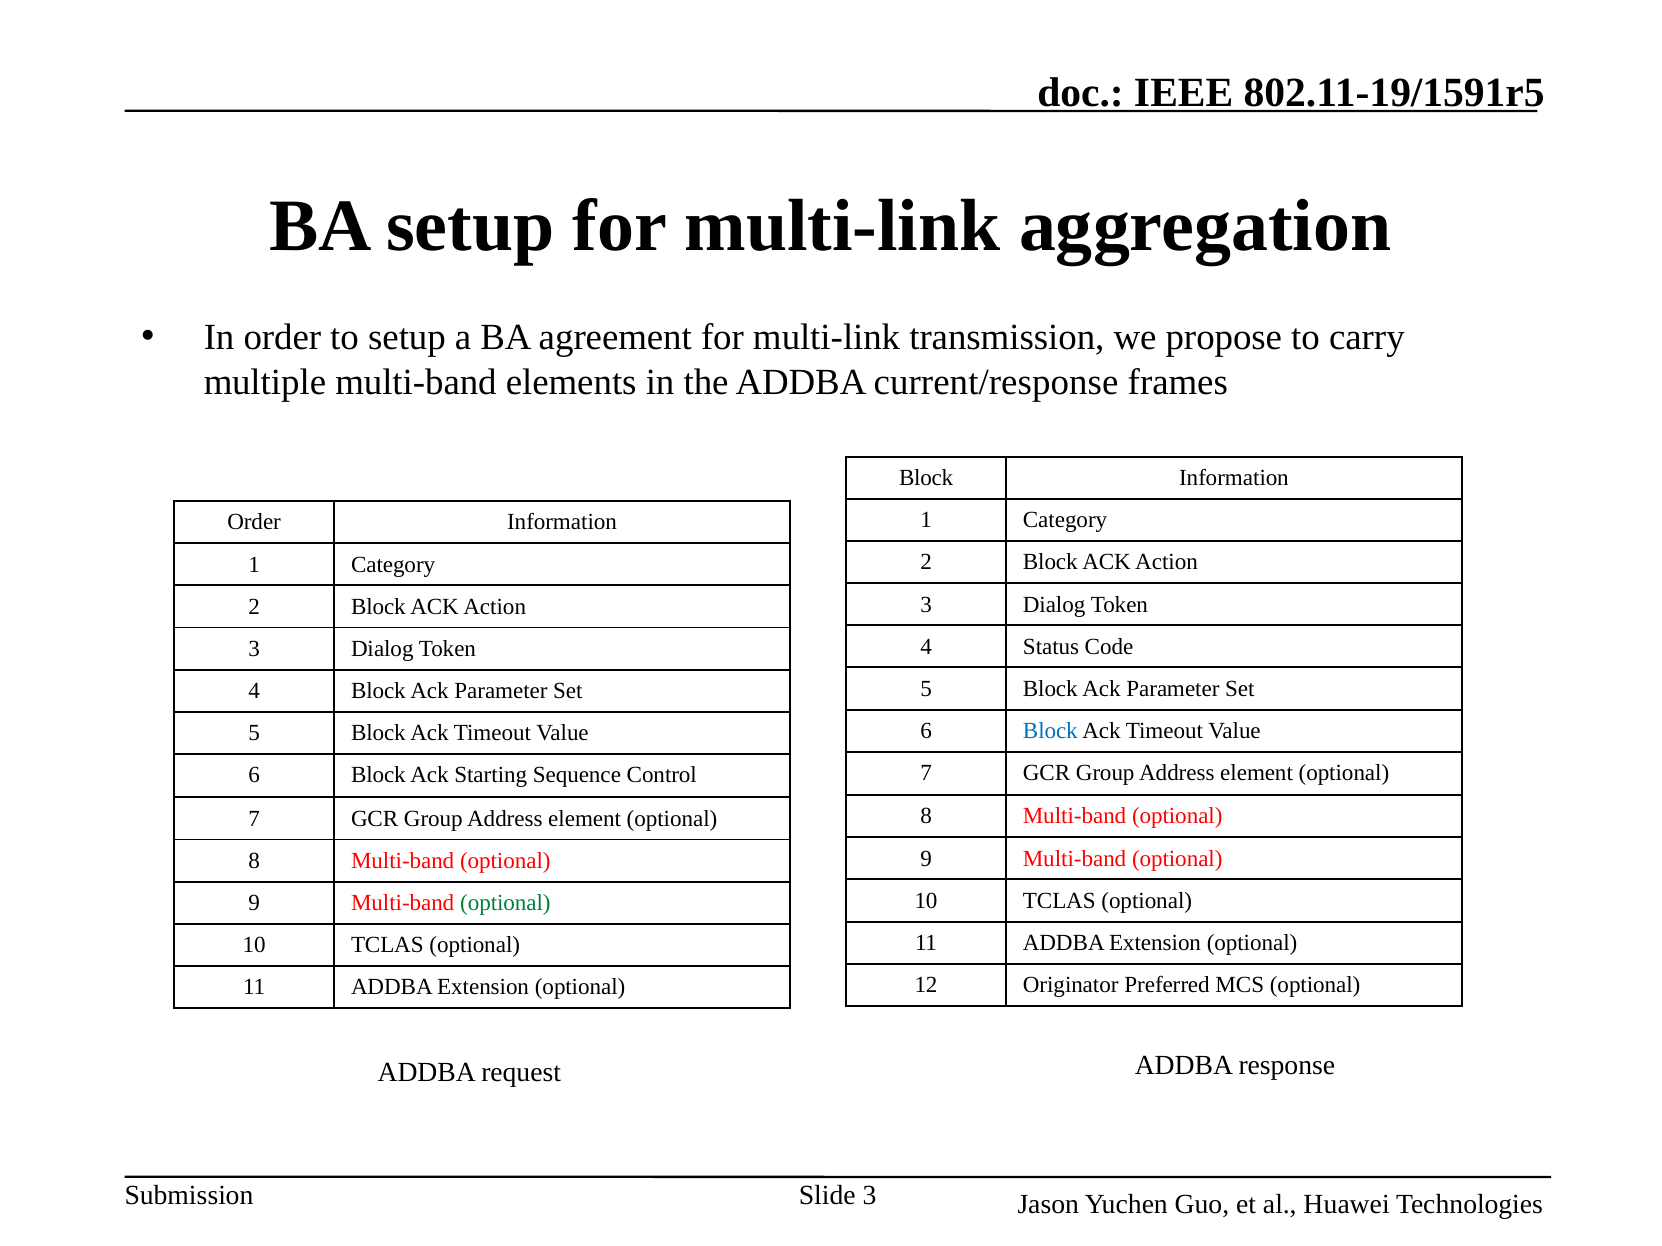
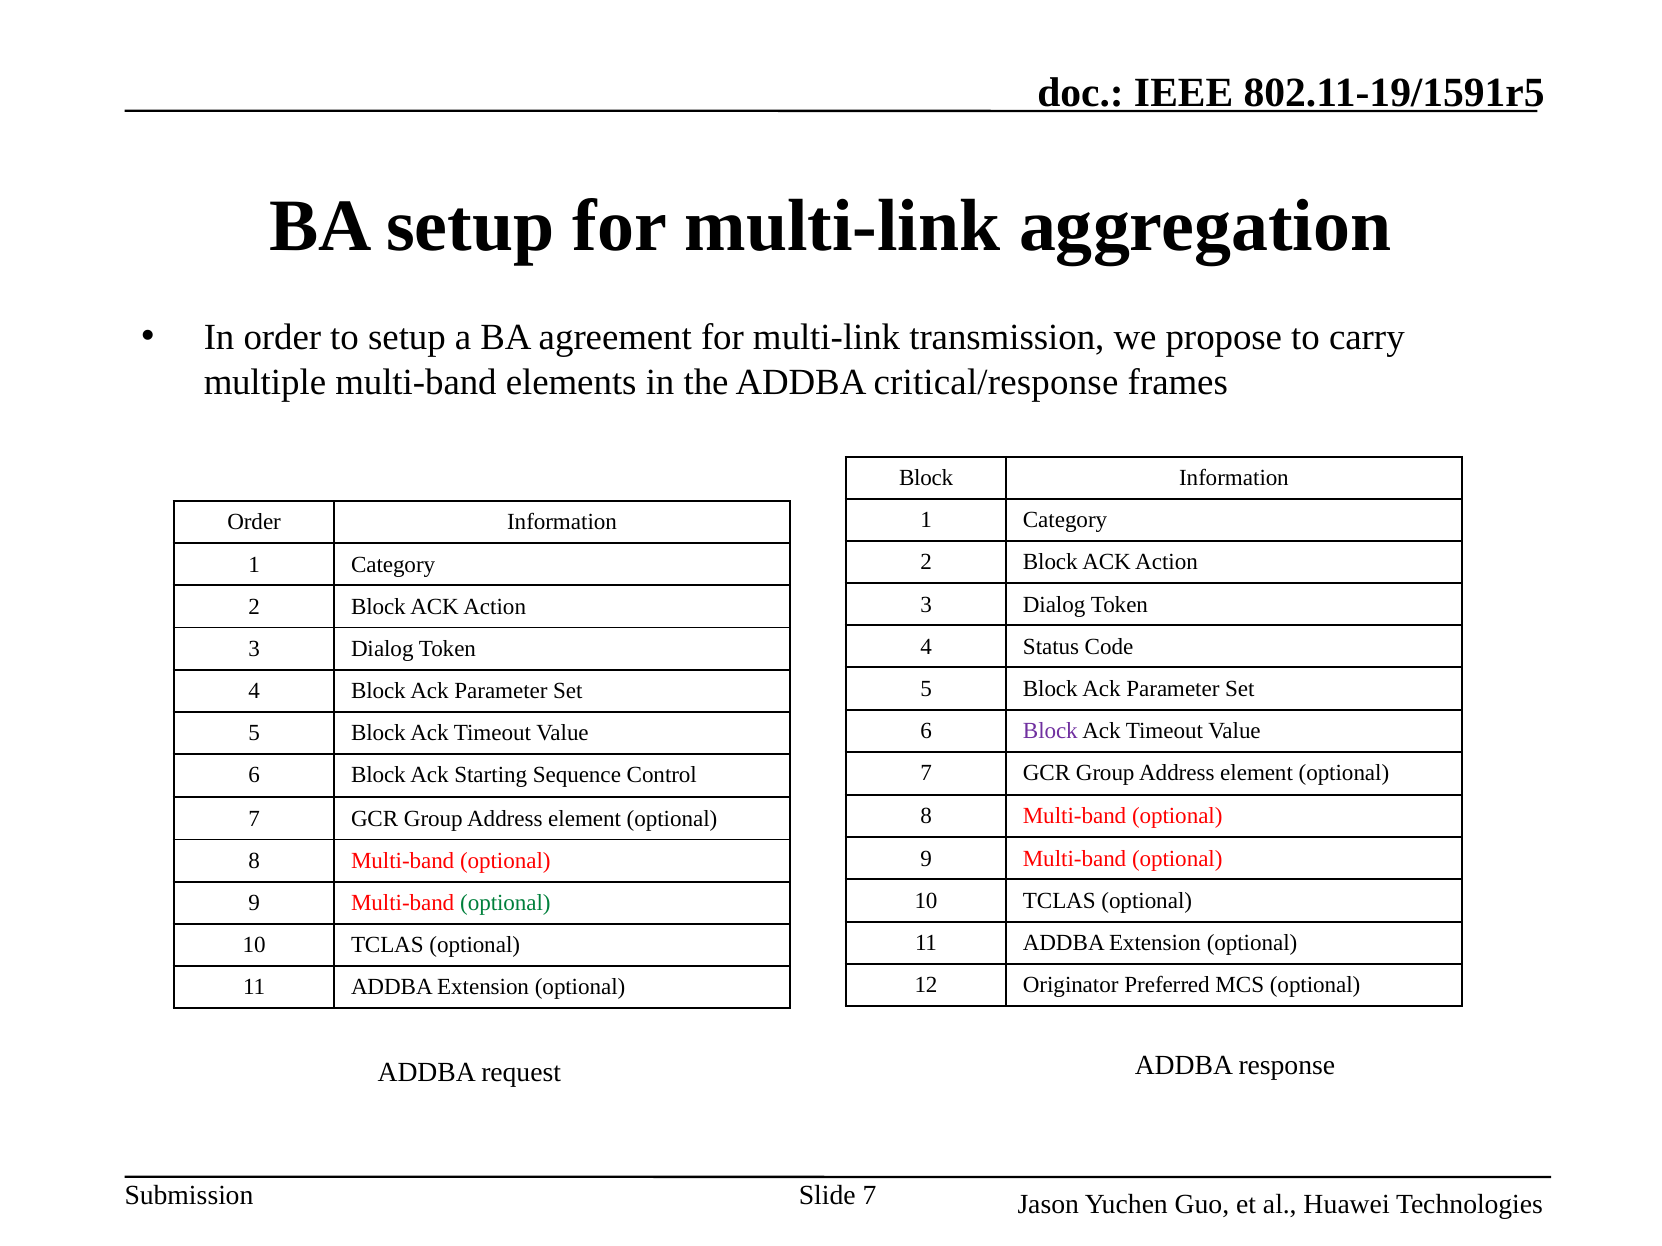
current/response: current/response -> critical/response (996, 382)
Block colour: blue -> purple (1050, 731)
Slide 3: 3 -> 7 (870, 1195)
